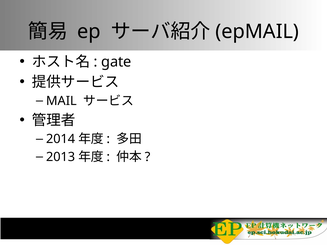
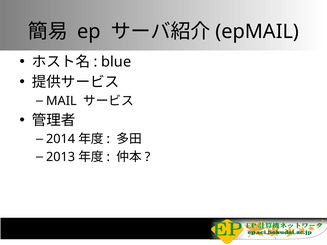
gate: gate -> blue (116, 62)
